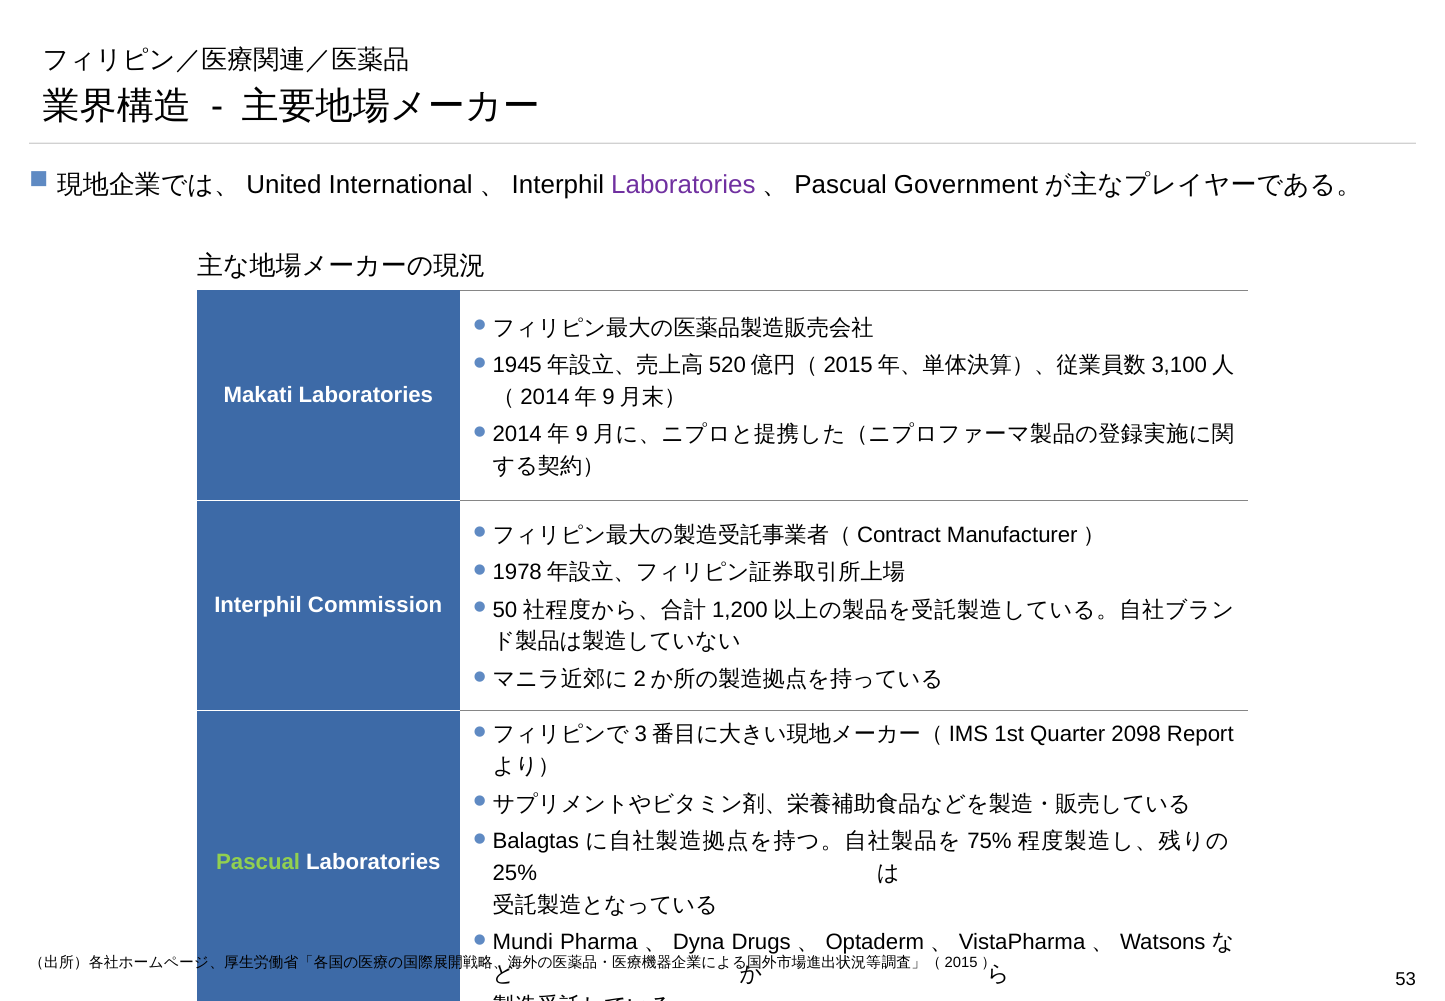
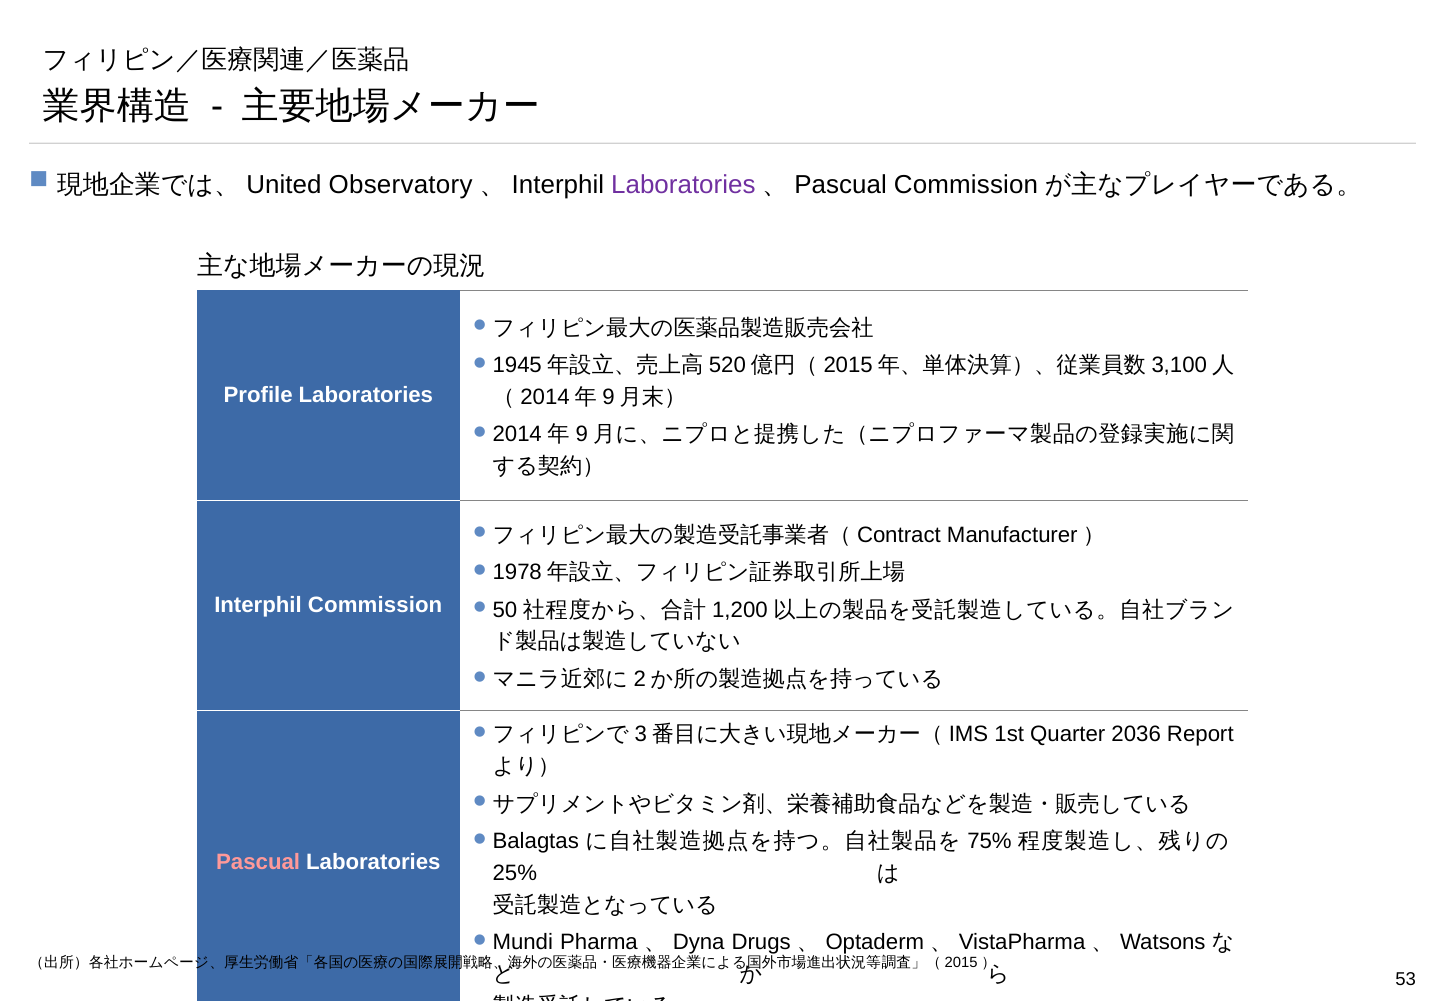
International: International -> Observatory (401, 184)
Government: Government -> Commission (966, 184)
Makati: Makati -> Profile (258, 395)
2098: 2098 -> 2036 (1136, 734)
Pascual colour: light green -> pink (258, 862)
